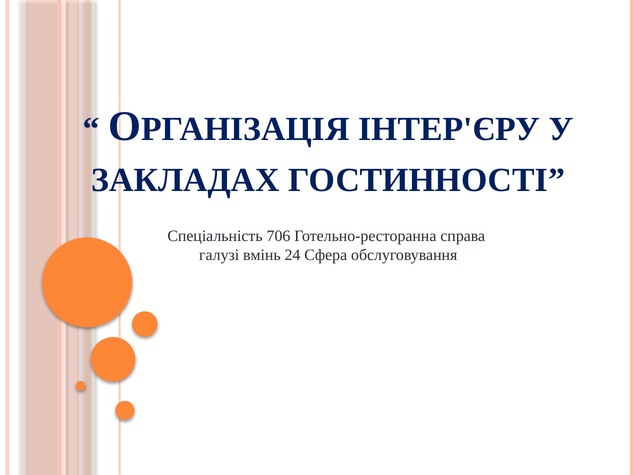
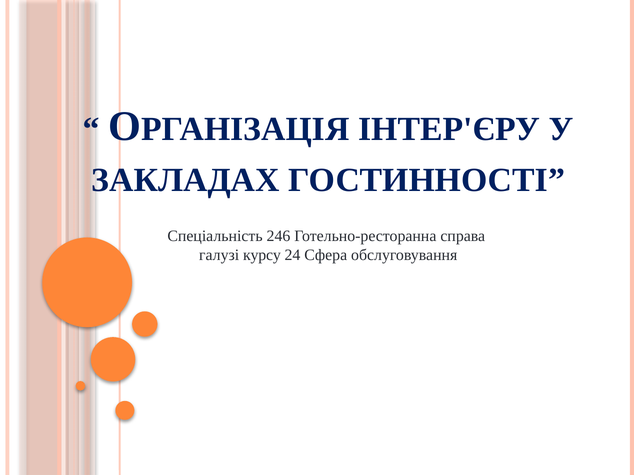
706: 706 -> 246 (278, 236)
вмінь: вмінь -> курсу (262, 256)
